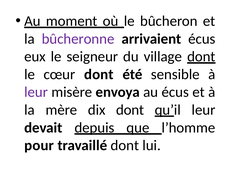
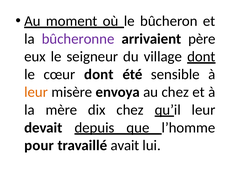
arrivaient écus: écus -> père (202, 39)
leur colour: purple -> orange (36, 92)
au écus: écus -> chez (175, 92)
dix dont: dont -> chez (130, 110)
travaillé dont: dont -> avait (125, 146)
